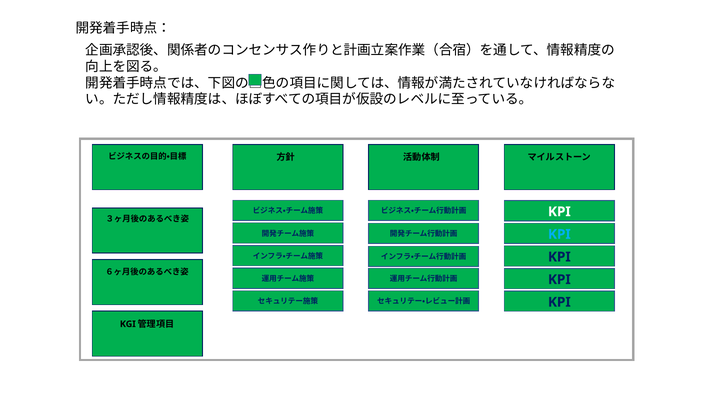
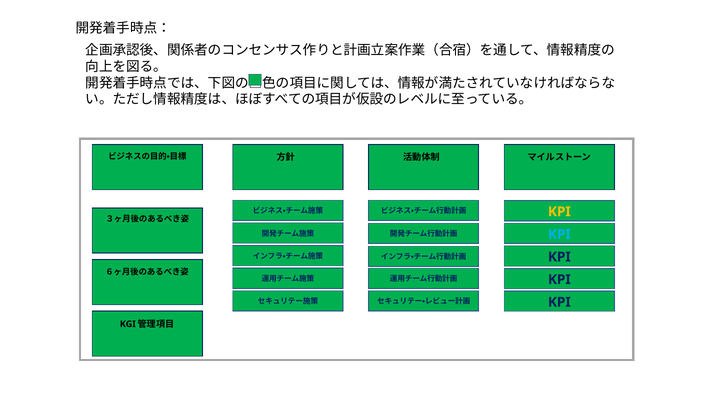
KPI colour: white -> yellow (559, 212)
